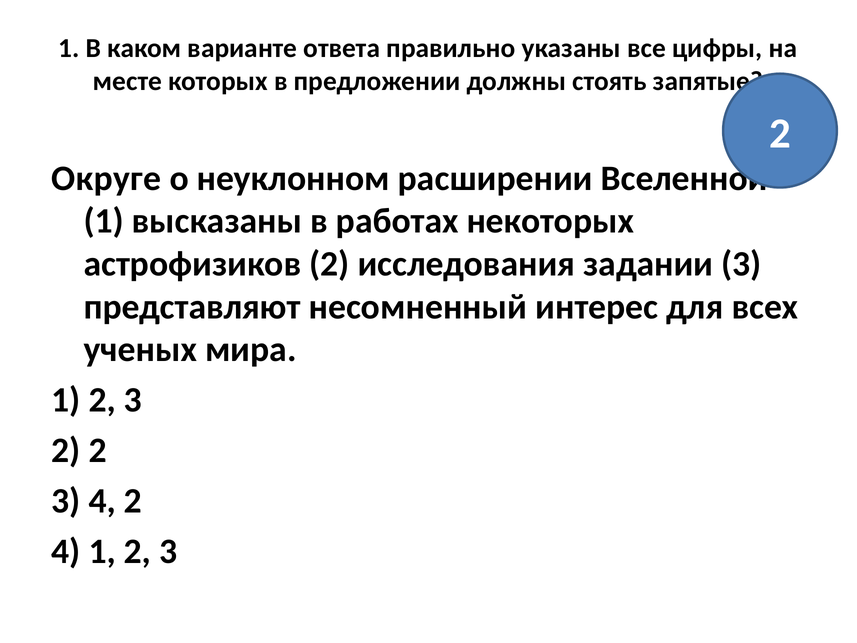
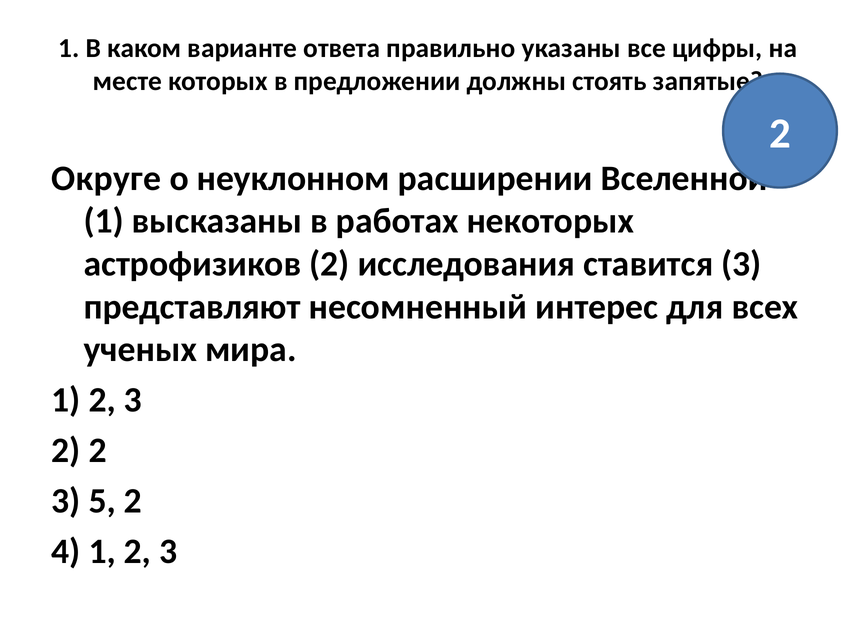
задании: задании -> ставится (648, 264)
3 4: 4 -> 5 (102, 501)
